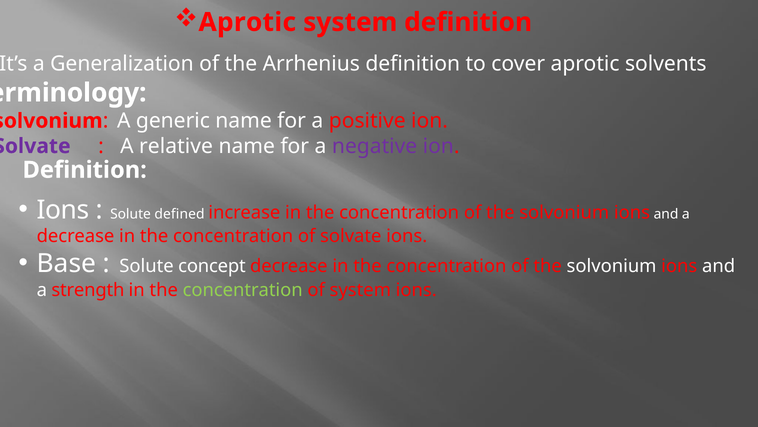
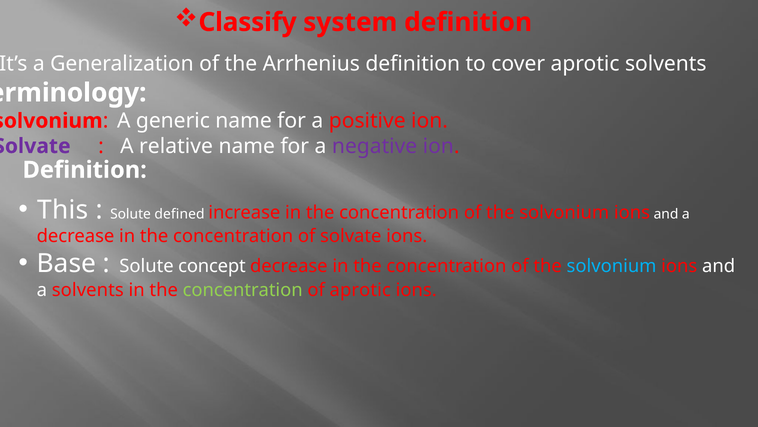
Aprotic: Aprotic -> Classify (248, 22)
Ions: Ions -> This (63, 210)
solvonium colour: white -> light blue (612, 266)
a strength: strength -> solvents (88, 290)
of system: system -> aprotic (360, 290)
